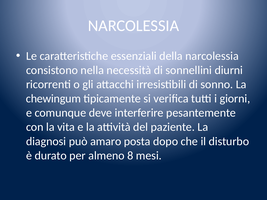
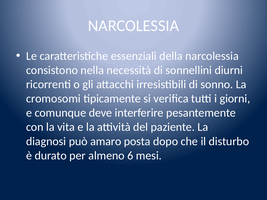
chewingum: chewingum -> cromosomi (53, 99)
8: 8 -> 6 (130, 156)
